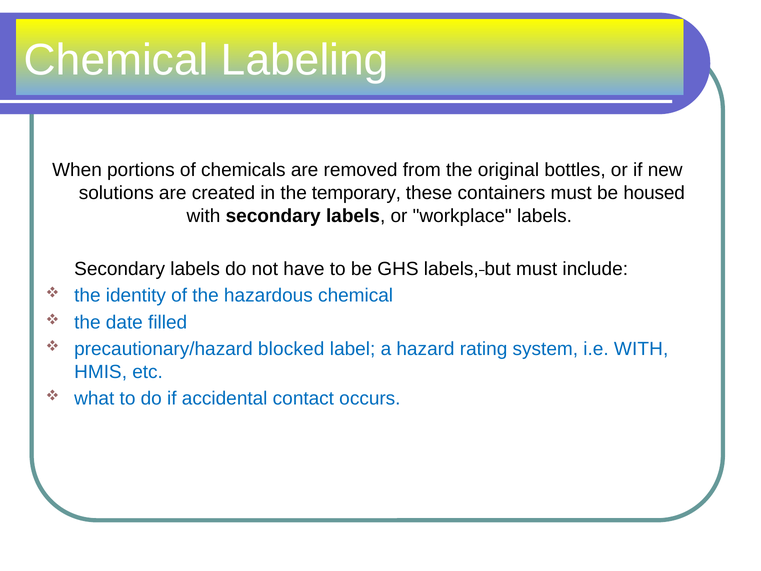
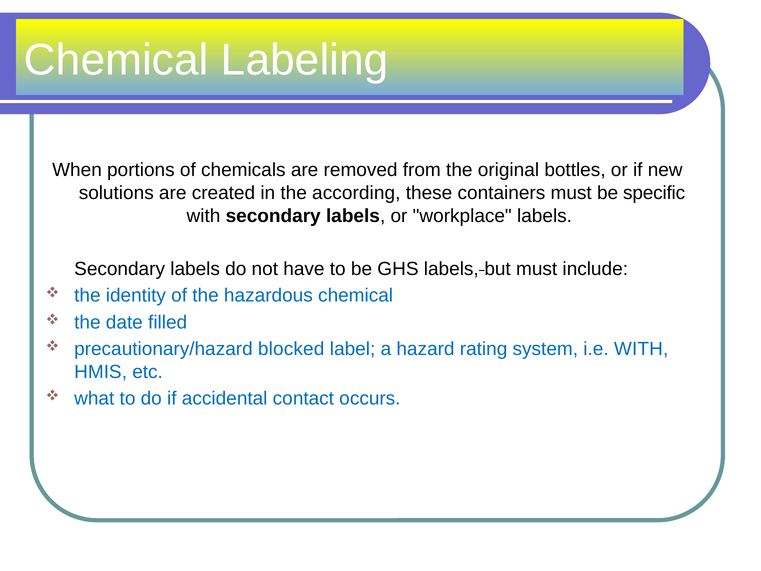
temporary: temporary -> according (356, 193)
housed: housed -> specific (654, 193)
